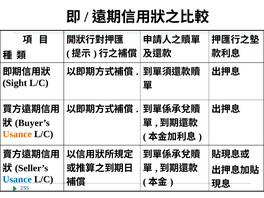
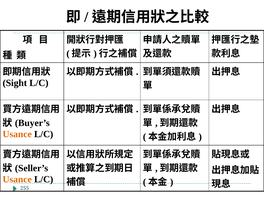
Usance colour: blue -> orange (17, 179)
